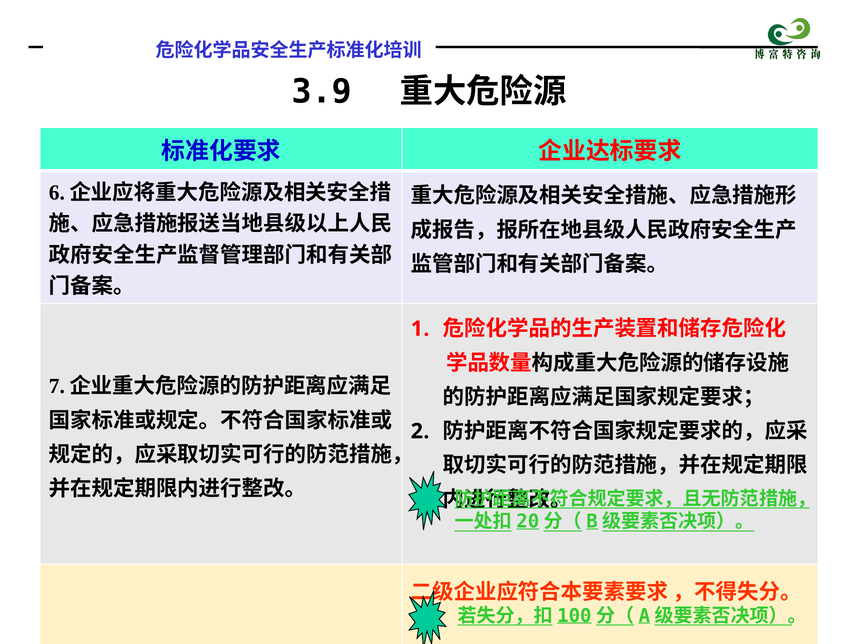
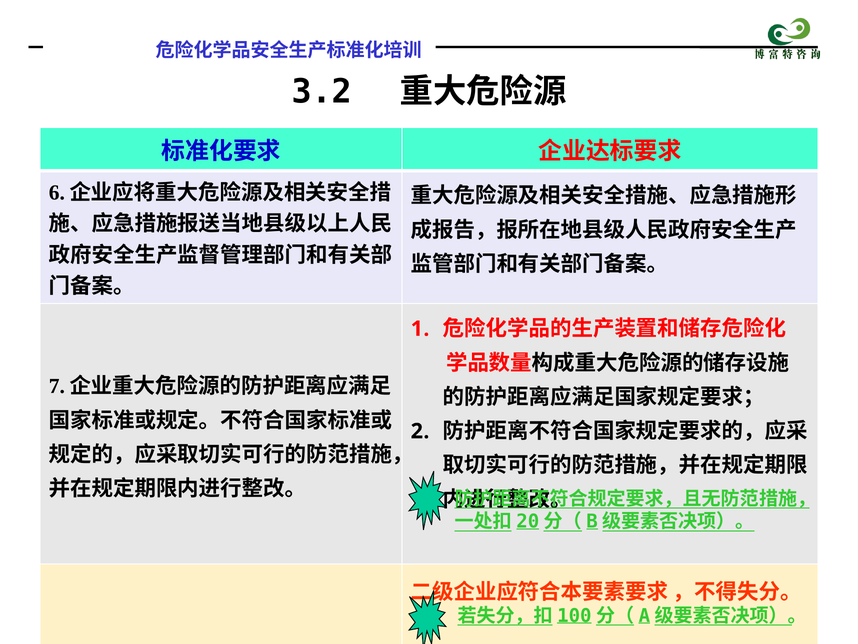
3.9: 3.9 -> 3.2 (322, 92)
